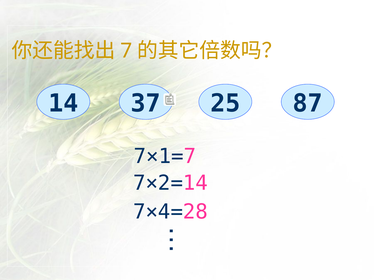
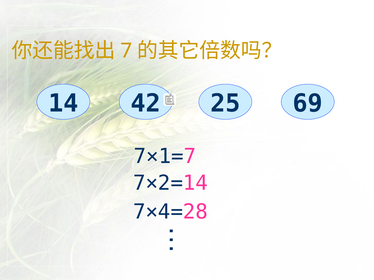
37: 37 -> 42 (146, 104)
87: 87 -> 69 (308, 104)
